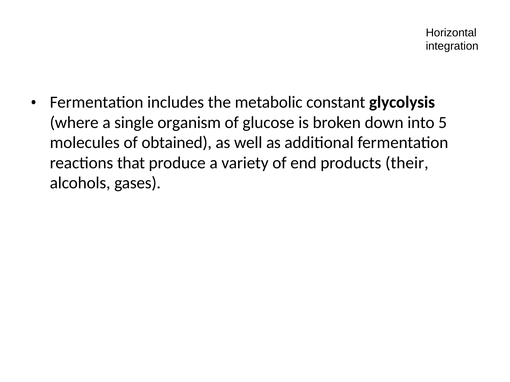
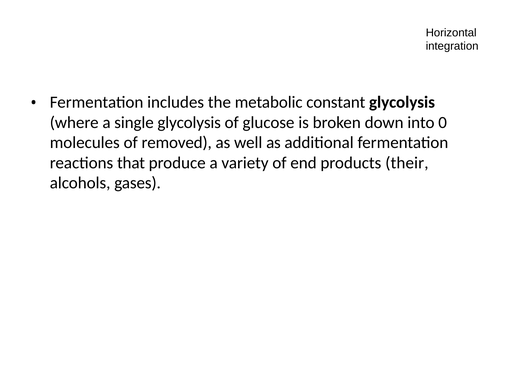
single organism: organism -> glycolysis (189, 123)
5: 5 -> 0 (443, 123)
obtained: obtained -> removed (177, 143)
